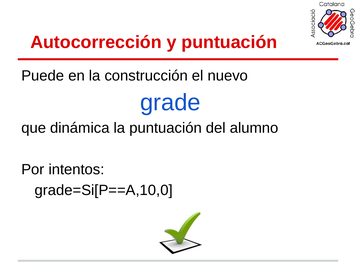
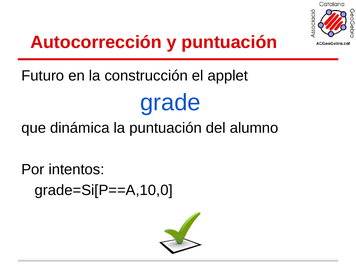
Puede: Puede -> Futuro (43, 76)
nuevo: nuevo -> applet (228, 76)
